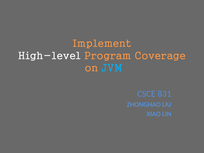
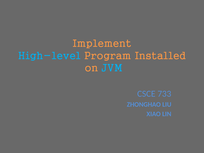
High-level colour: white -> light blue (49, 56)
Coverage: Coverage -> Installed (160, 56)
831: 831 -> 733 (164, 94)
